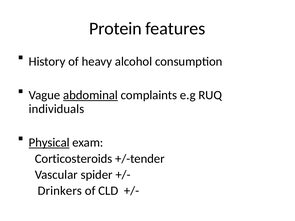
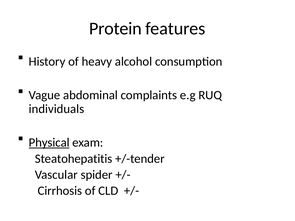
abdominal underline: present -> none (91, 95)
Corticosteroids: Corticosteroids -> Steatohepatitis (74, 159)
Drinkers: Drinkers -> Cirrhosis (60, 191)
